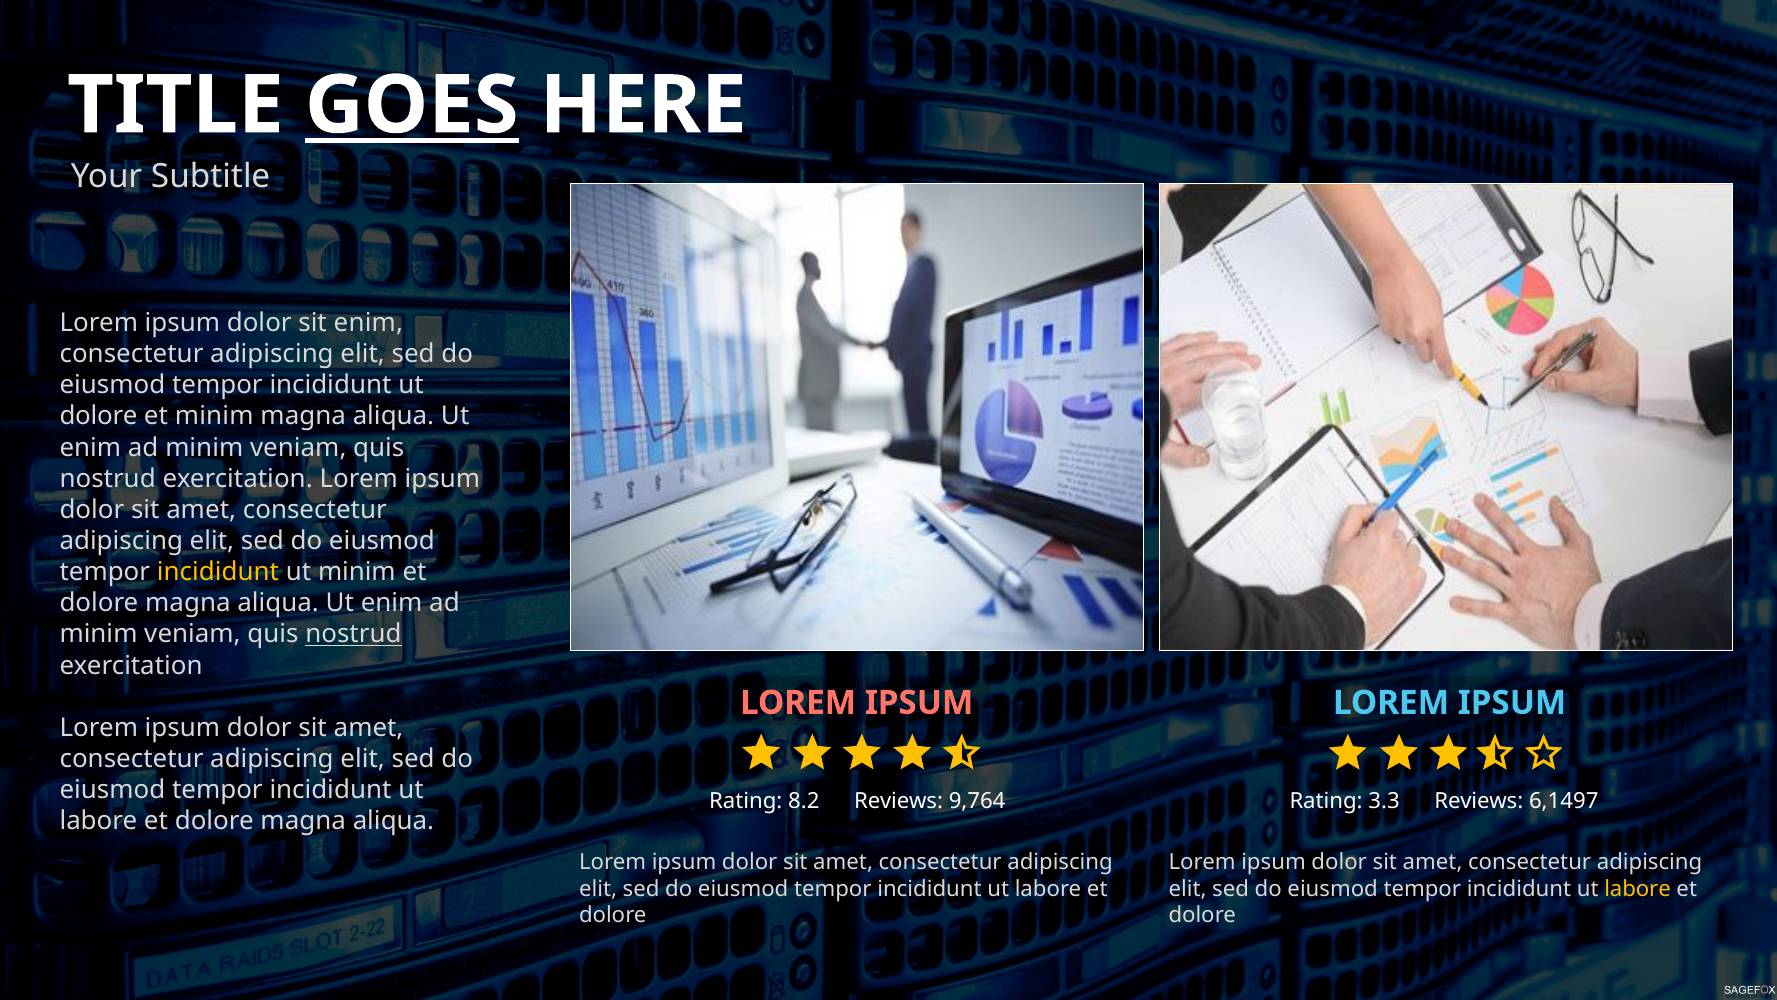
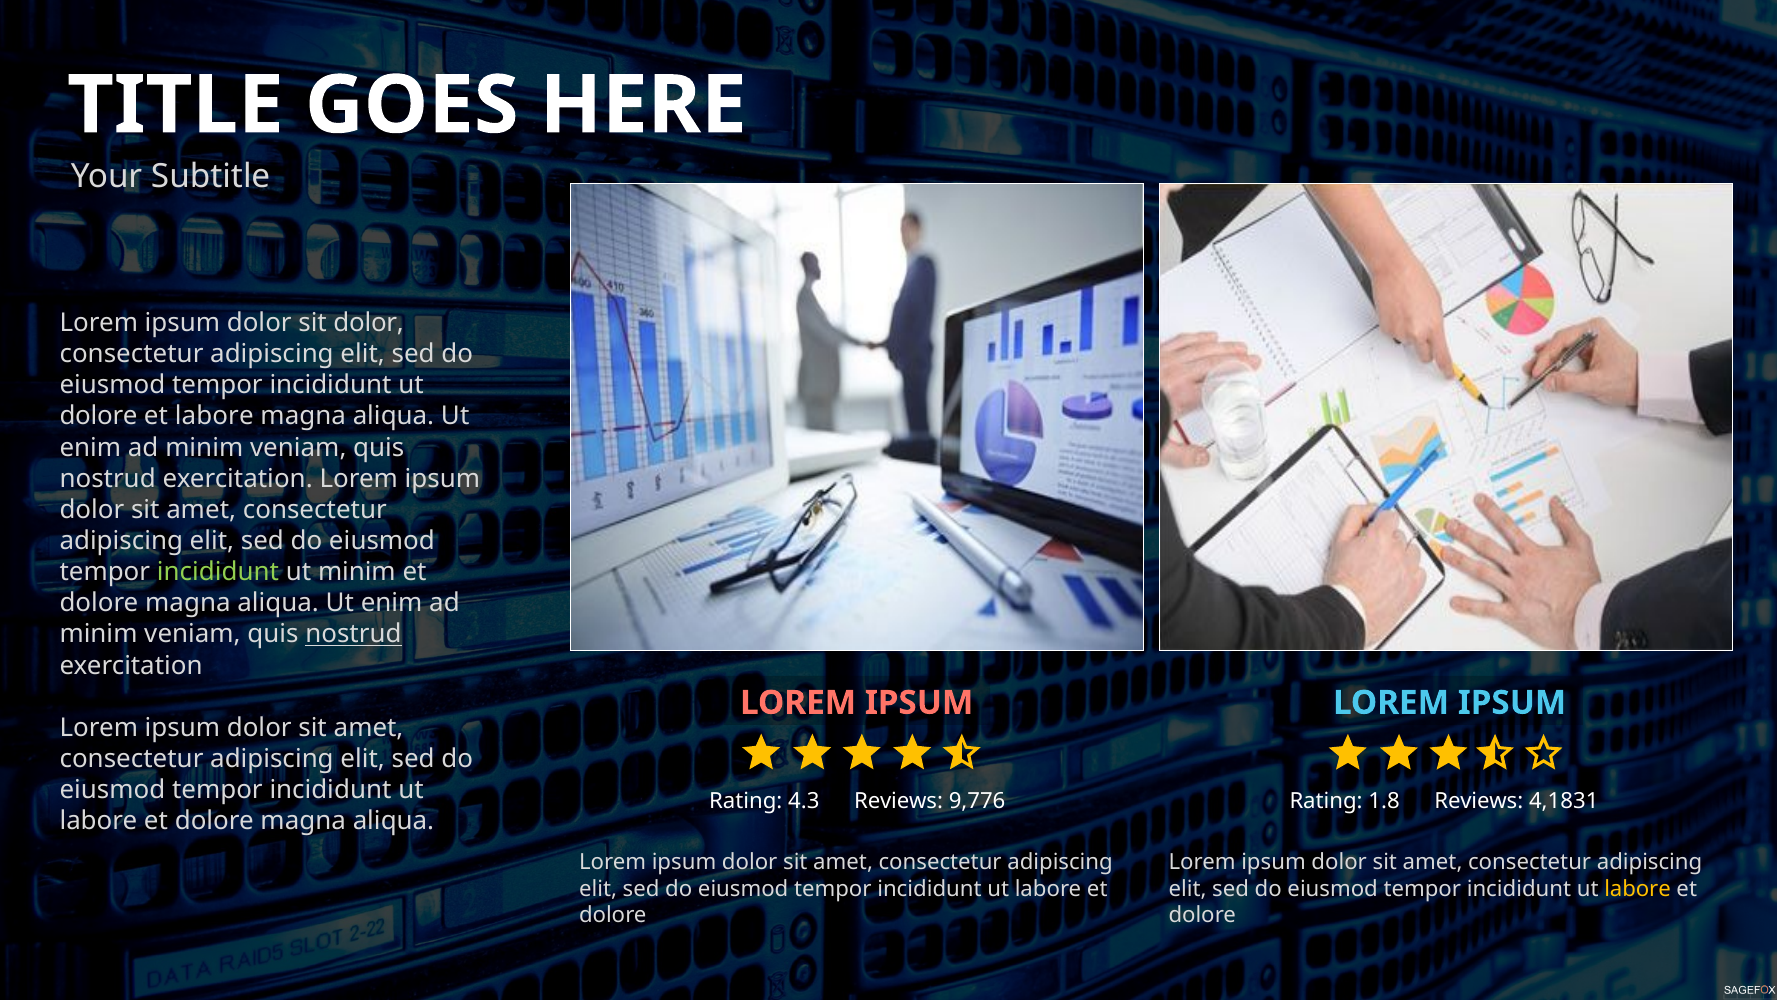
GOES underline: present -> none (412, 105)
sit enim: enim -> dolor (369, 323)
et minim: minim -> labore (214, 416)
incididunt colour: yellow -> light green (218, 572)
8.2: 8.2 -> 4.3 (804, 800)
9,764: 9,764 -> 9,776 (977, 800)
3.3: 3.3 -> 1.8 (1384, 801)
6,1497: 6,1497 -> 4,1831 (1564, 801)
